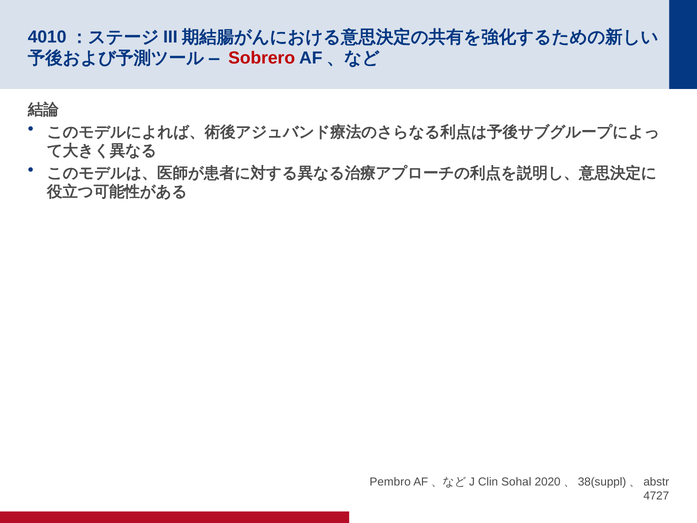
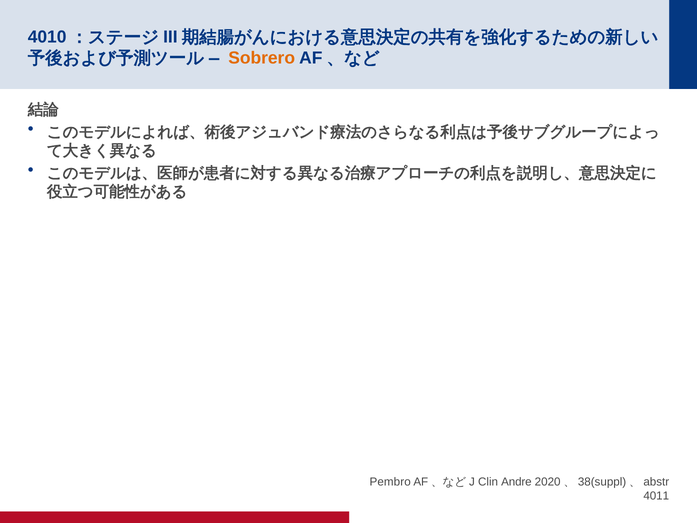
Sobrero colour: red -> orange (262, 58)
Sohal: Sohal -> Andre (516, 482)
4727: 4727 -> 4011 (656, 496)
